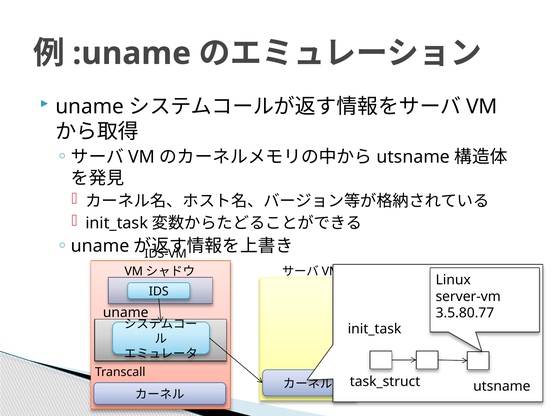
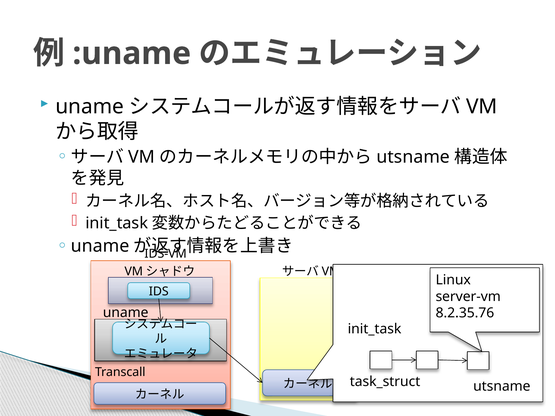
3.5.80.77: 3.5.80.77 -> 8.2.35.76 (465, 313)
